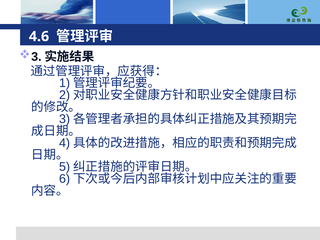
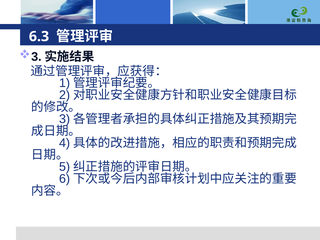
4.6: 4.6 -> 6.3 (39, 36)
